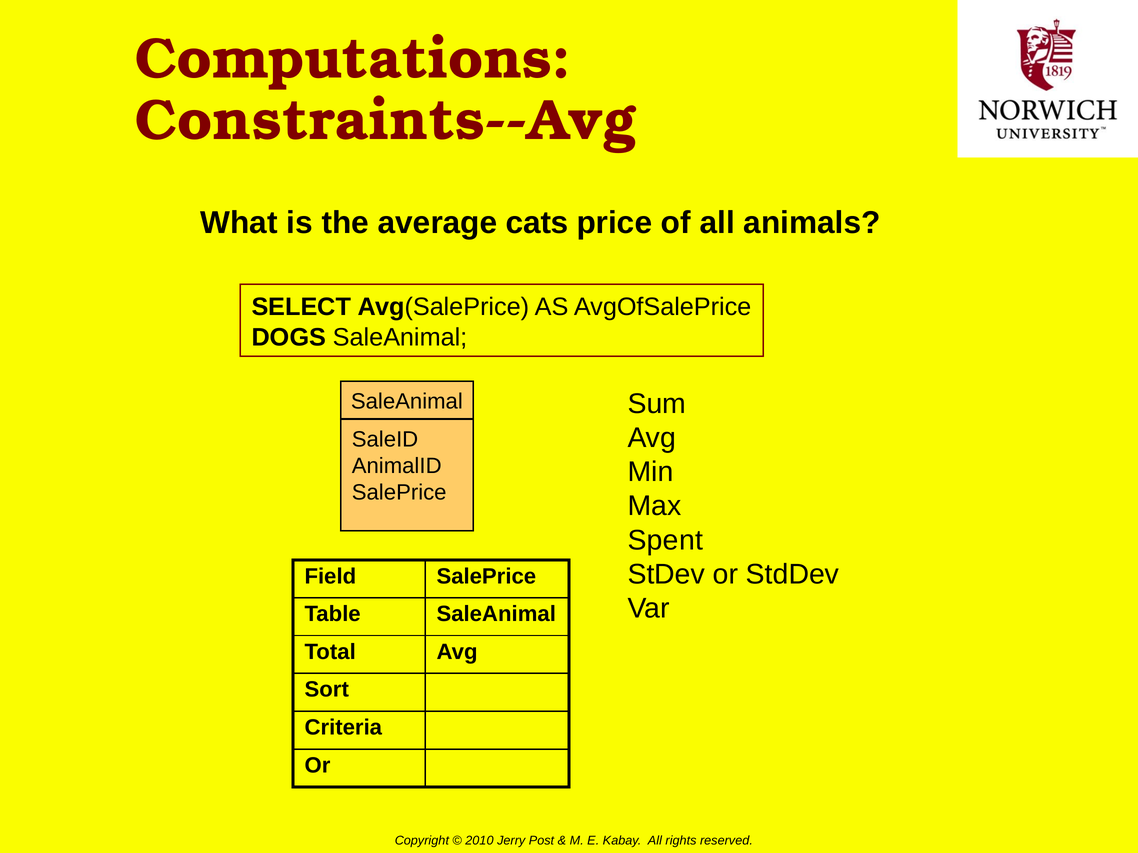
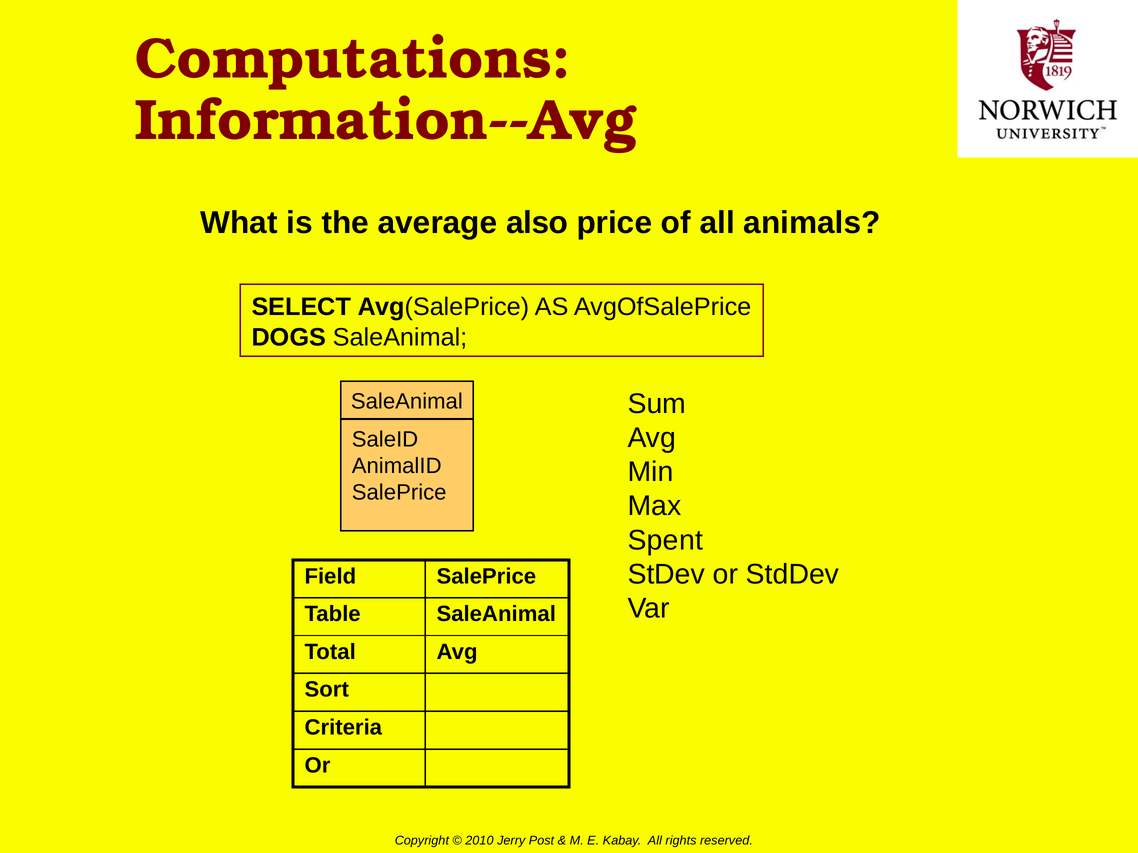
Constraints--Avg: Constraints--Avg -> Information--Avg (386, 120)
cats: cats -> also (537, 223)
